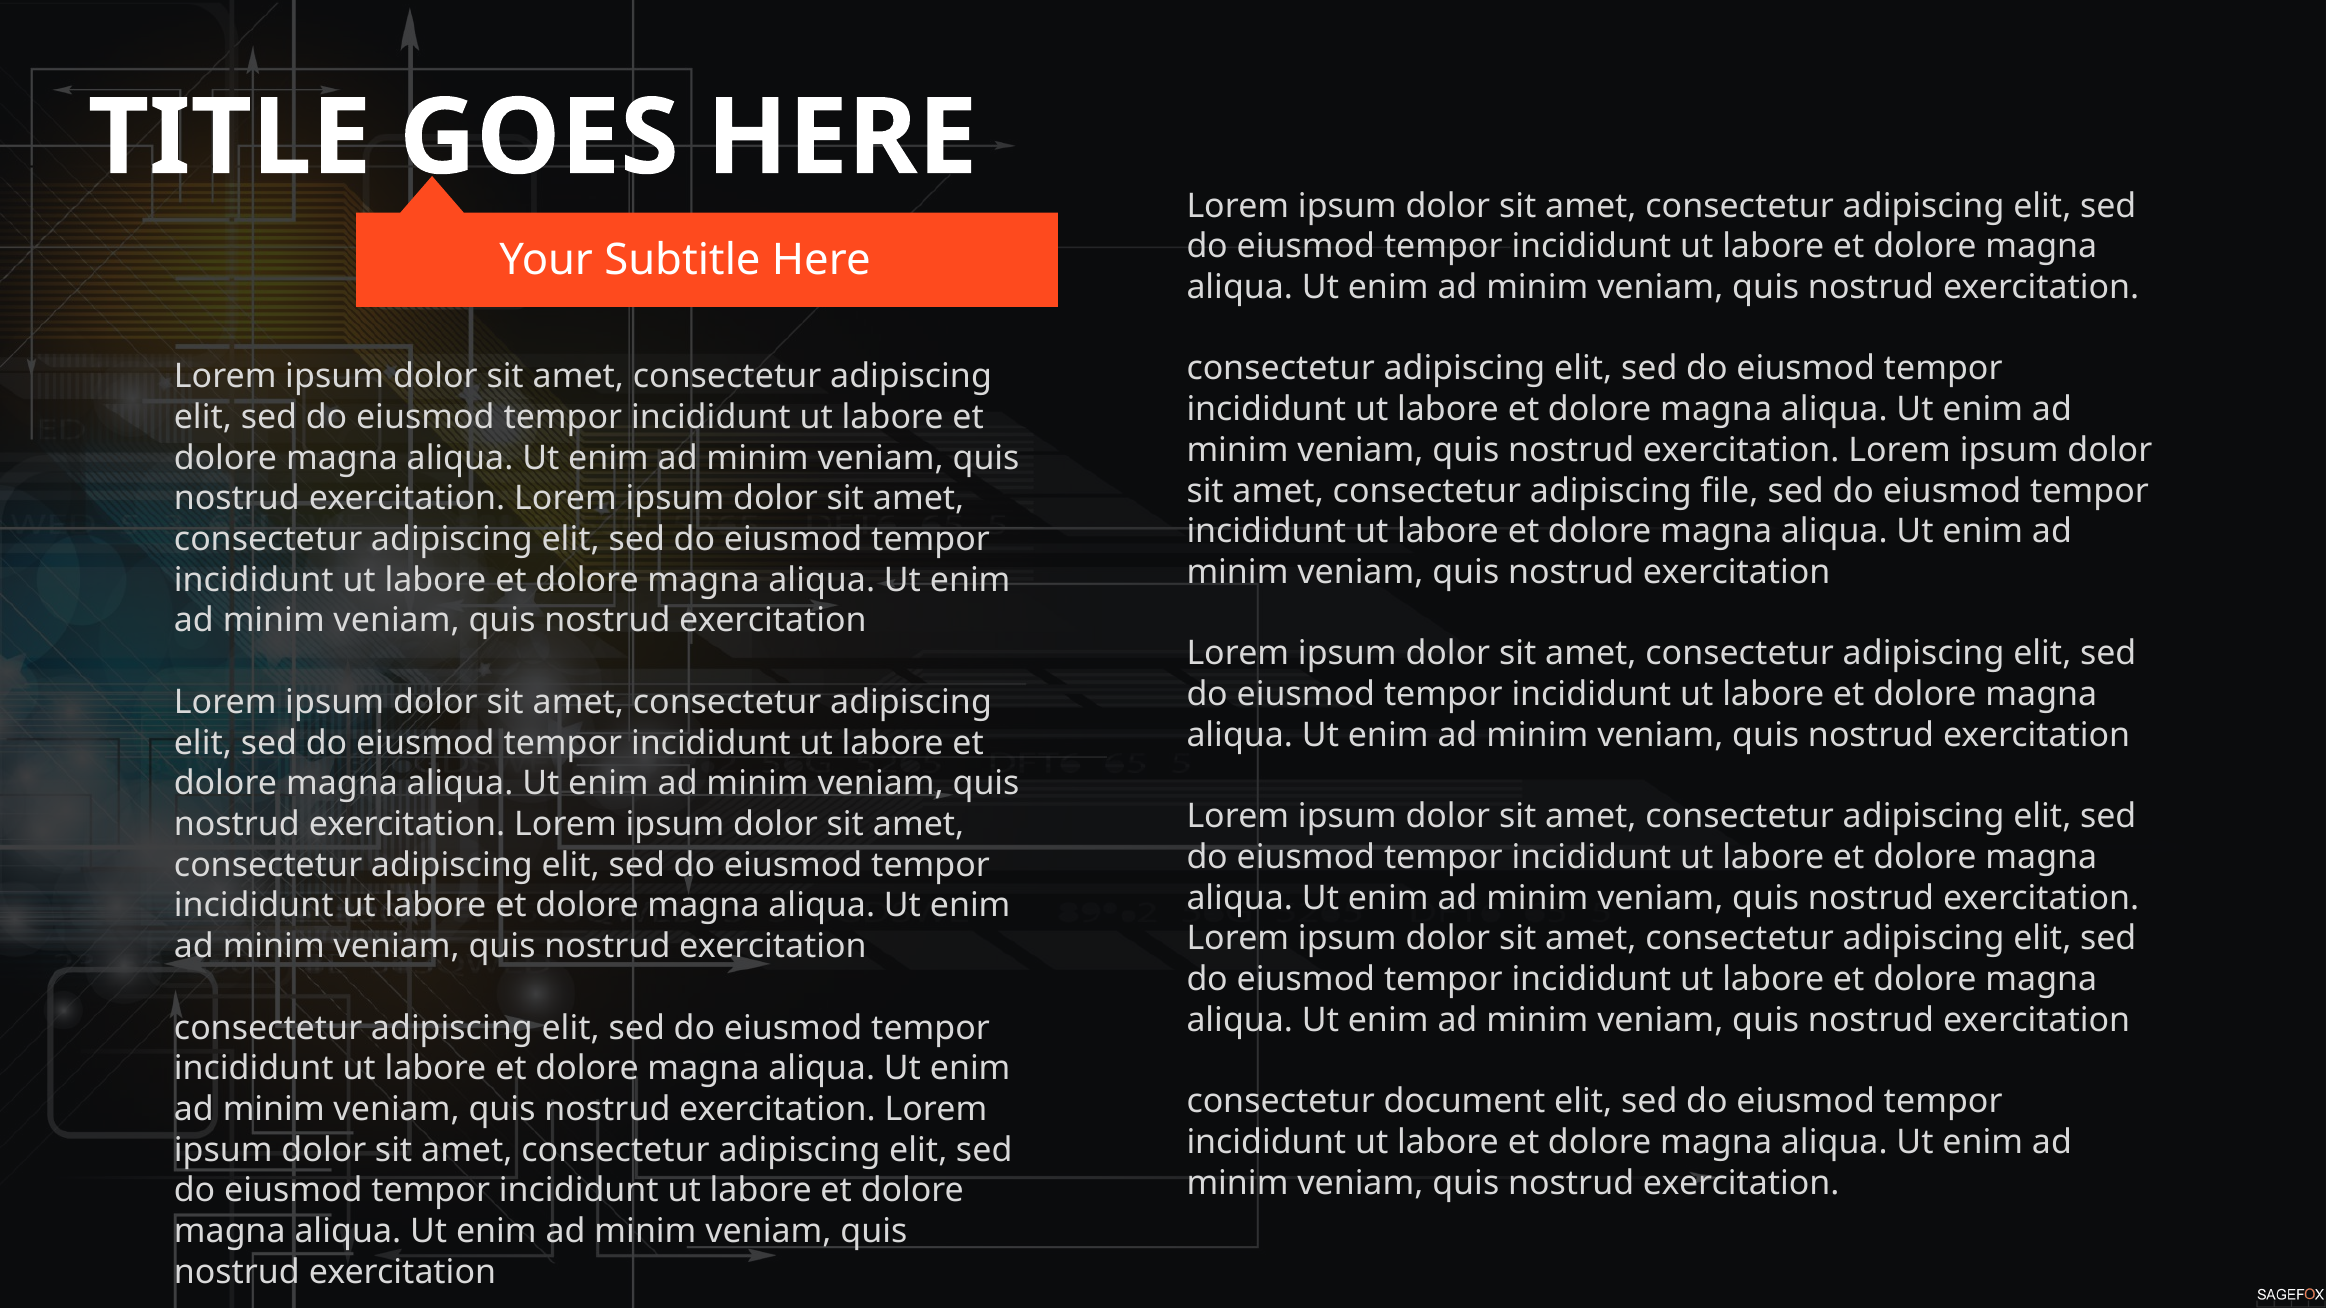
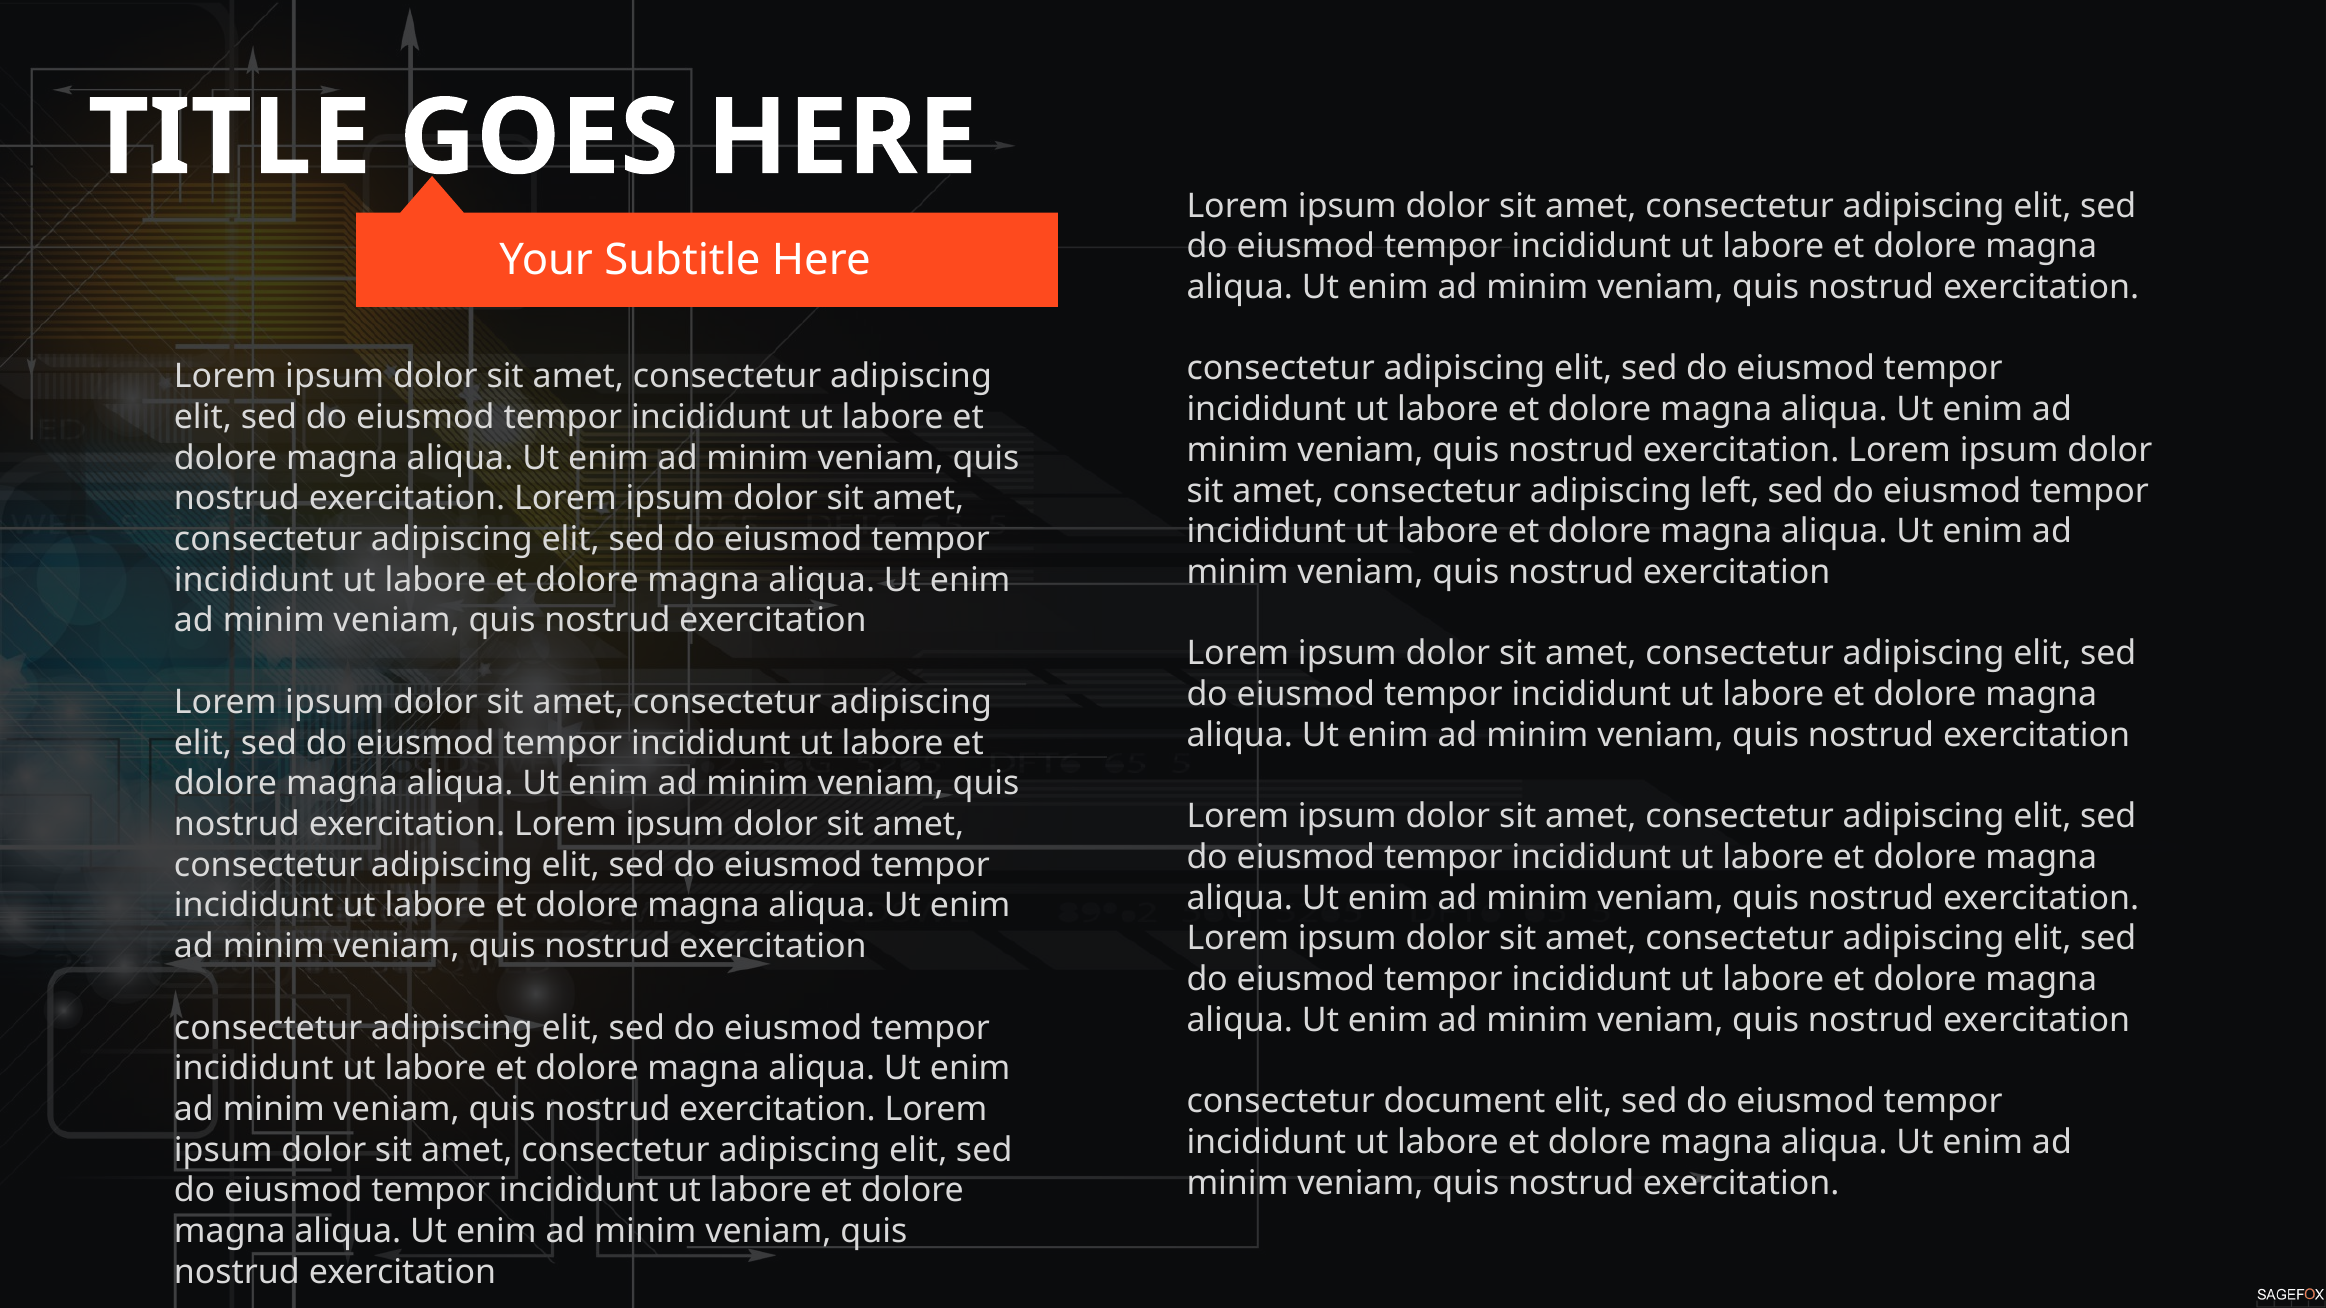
file: file -> left (1730, 491)
